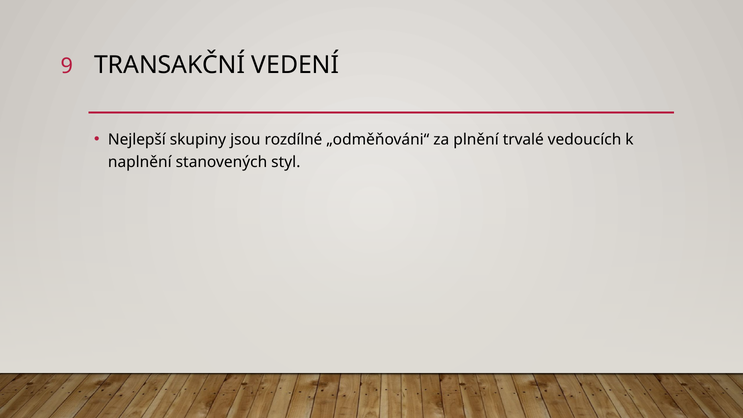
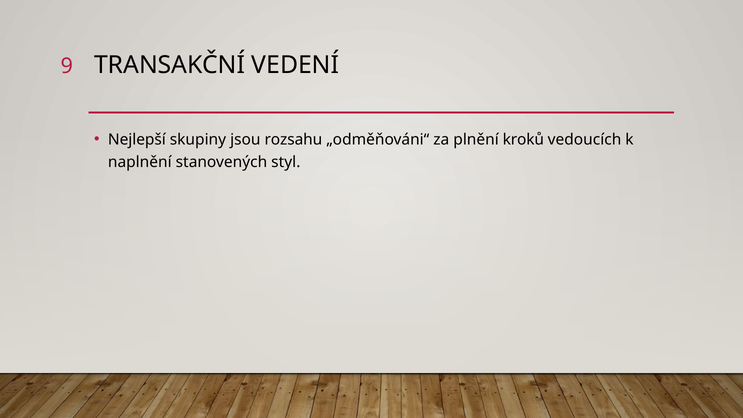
rozdílné: rozdílné -> rozsahu (293, 140)
trvalé: trvalé -> kroků (523, 140)
